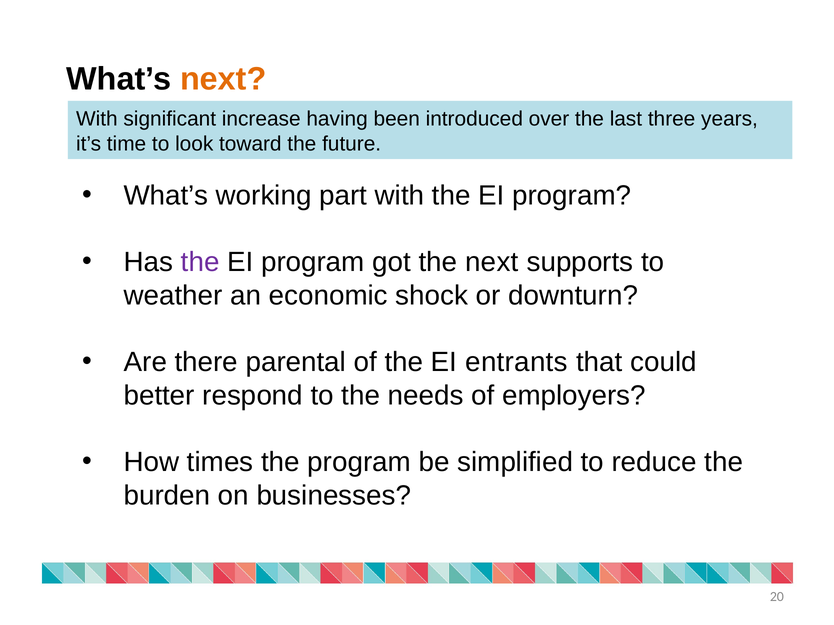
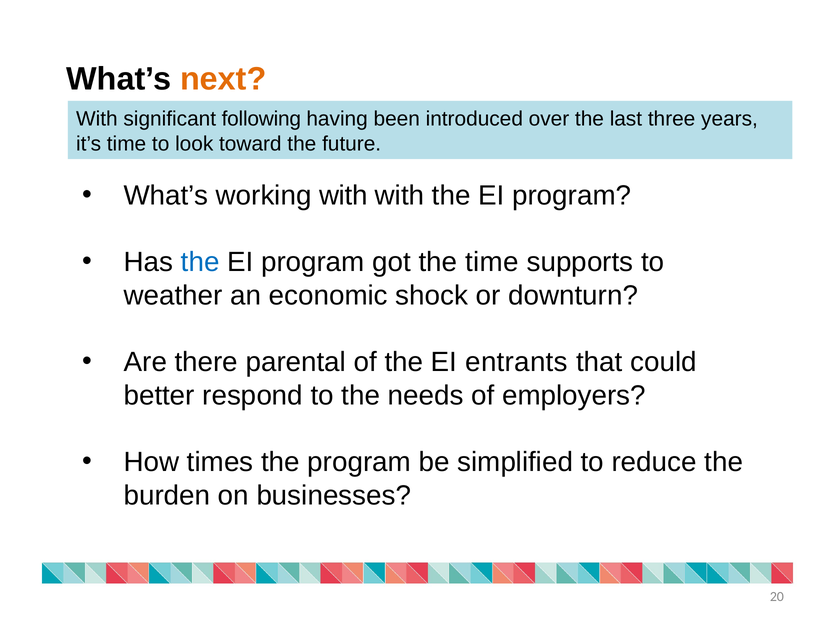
increase: increase -> following (261, 119)
working part: part -> with (343, 196)
the colour: purple -> blue (200, 262)
the next: next -> time (492, 262)
